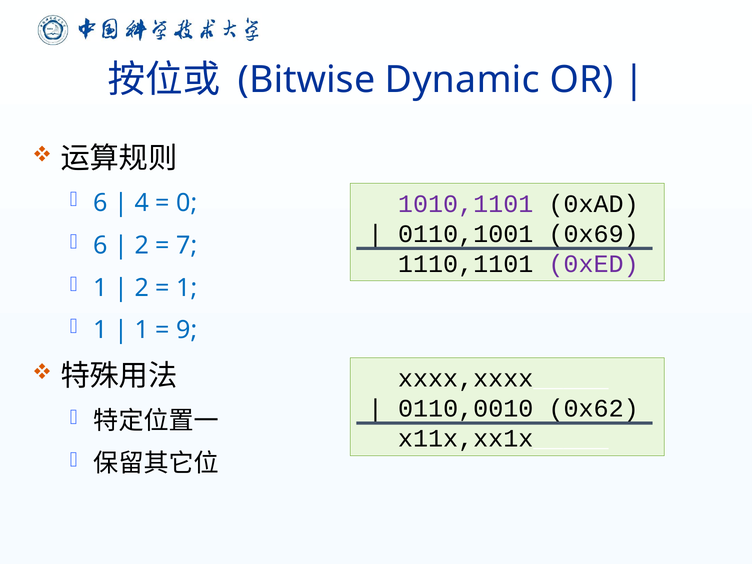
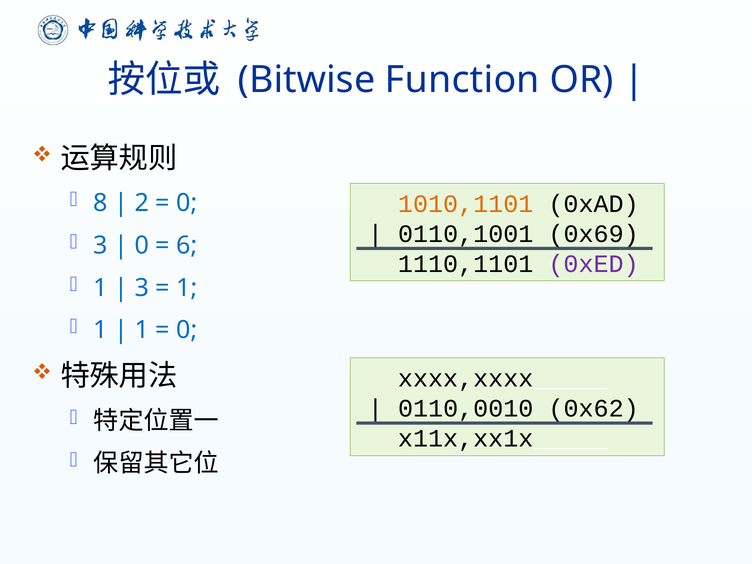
Dynamic: Dynamic -> Function (462, 80)
6: 6 -> 8 (101, 203)
4: 4 -> 2 (142, 203)
1010,1101 colour: purple -> orange (466, 204)
6: 6 -> 3 (101, 245)
2: 2 -> 0 (142, 245)
7: 7 -> 6 (187, 245)
2: 2 -> 3 (142, 288)
9: 9 -> 0 (187, 330)
